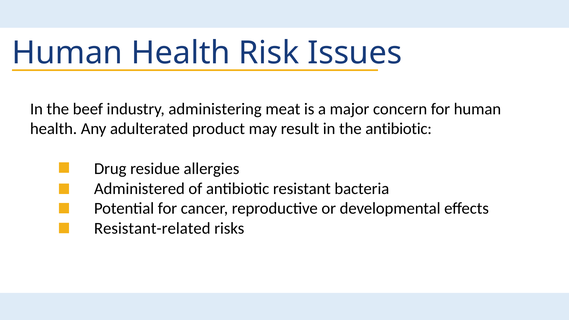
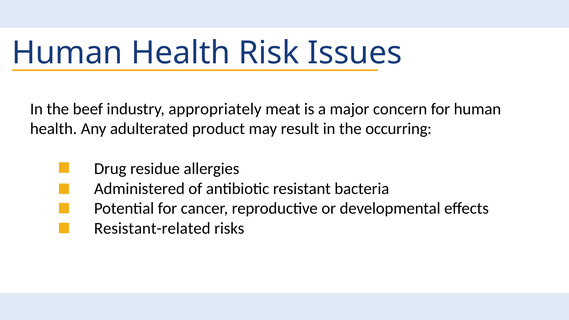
administering: administering -> appropriately (215, 109)
the antibiotic: antibiotic -> occurring (399, 129)
